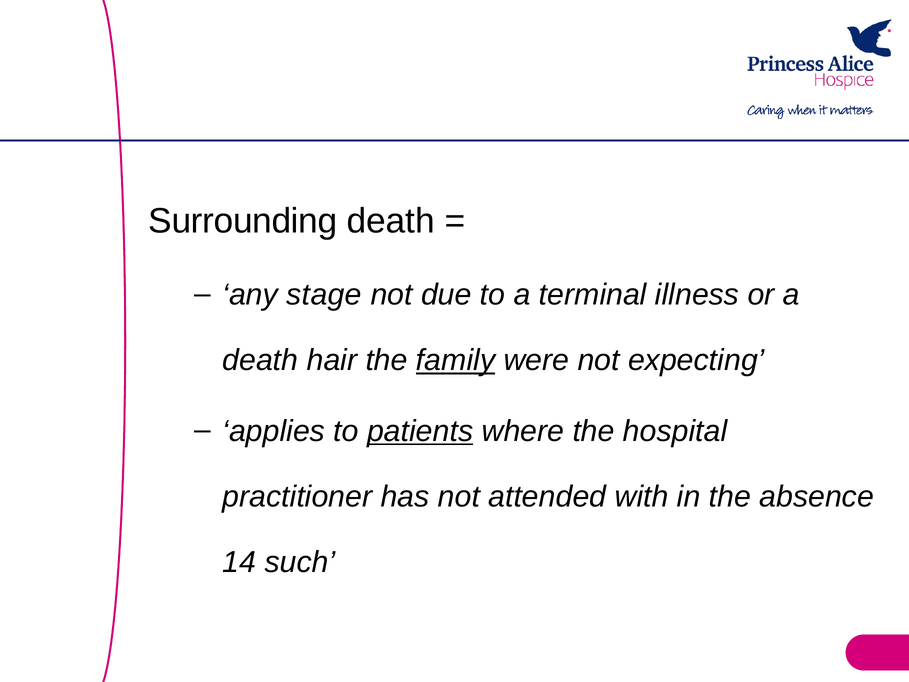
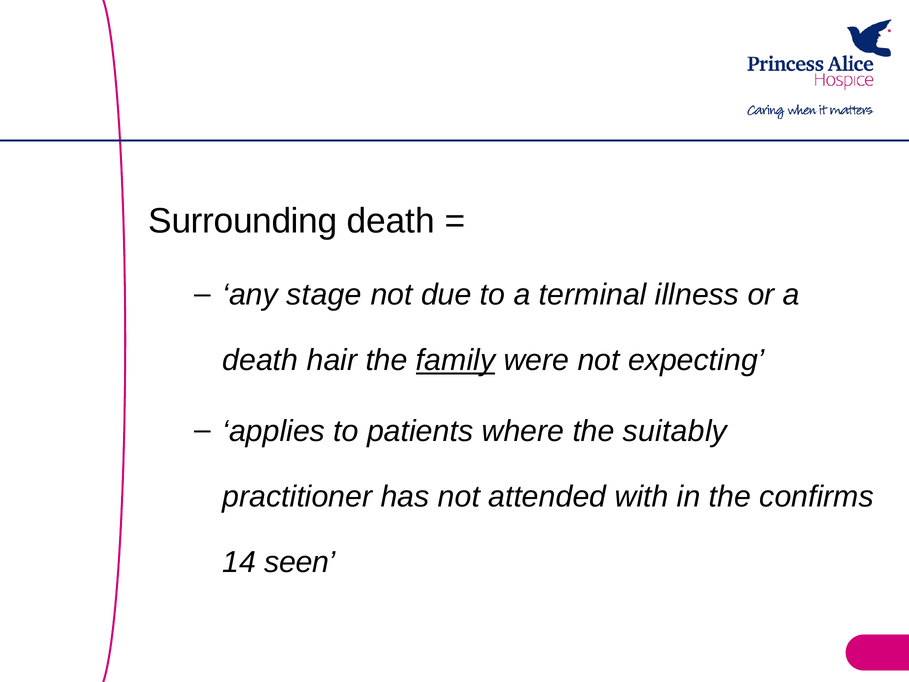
patients underline: present -> none (420, 431)
hospital: hospital -> suitably (675, 431)
absence: absence -> confirms (817, 496)
such: such -> seen (300, 562)
